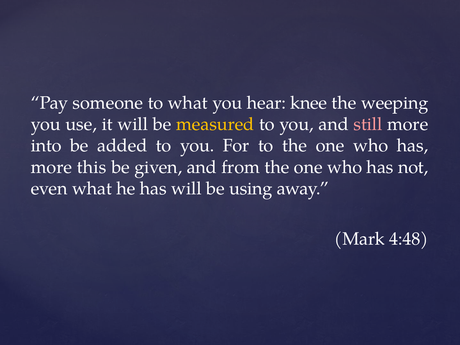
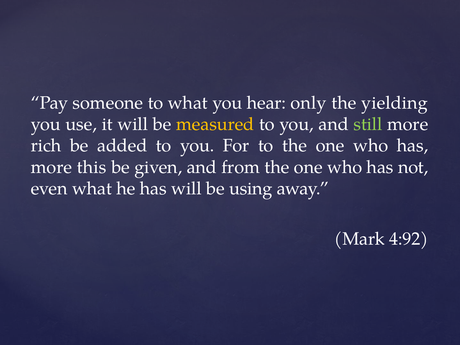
knee: knee -> only (309, 103)
weeping: weeping -> yielding (395, 103)
still colour: pink -> light green (368, 124)
into: into -> rich (46, 146)
4:48: 4:48 -> 4:92 (409, 239)
